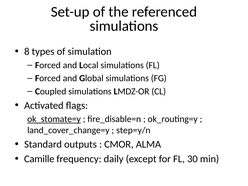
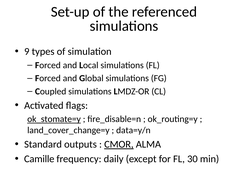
8: 8 -> 9 (27, 52)
step=y/n: step=y/n -> data=y/n (133, 130)
CMOR underline: none -> present (119, 144)
